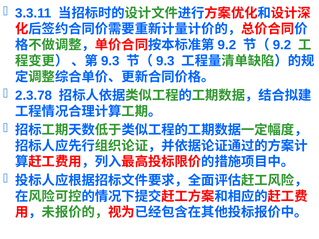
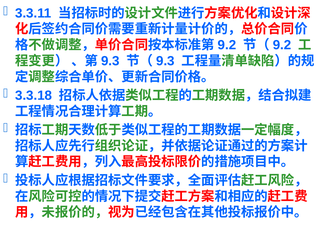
2.3.78: 2.3.78 -> 3.3.18 (34, 96)
